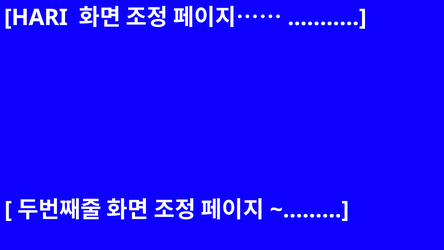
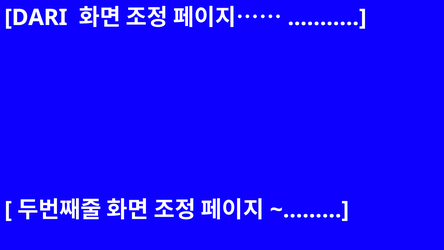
HARI: HARI -> DARI (36, 18)
